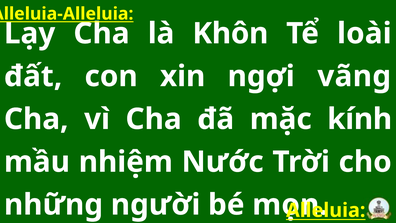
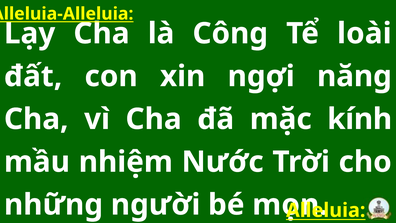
Khôn: Khôn -> Công (230, 33)
vãng: vãng -> năng (354, 76)
